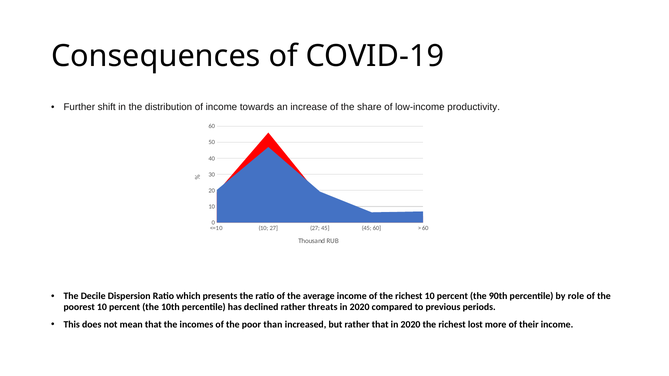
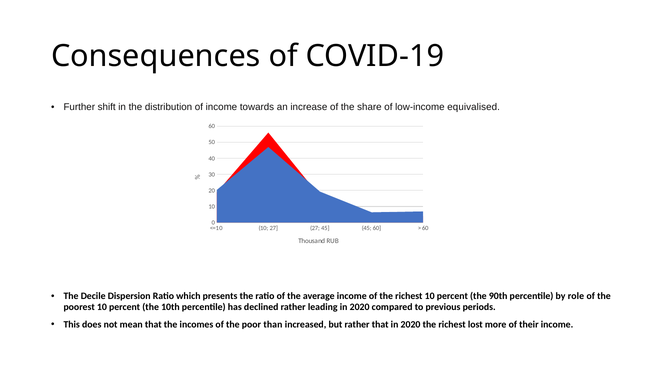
productivity: productivity -> equivalised (474, 107)
threats: threats -> leading (323, 307)
